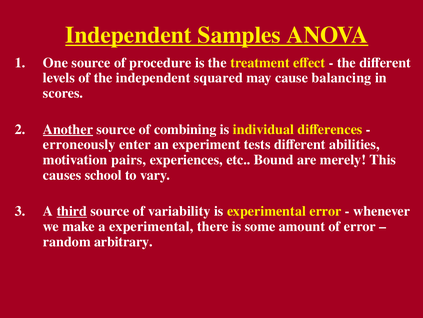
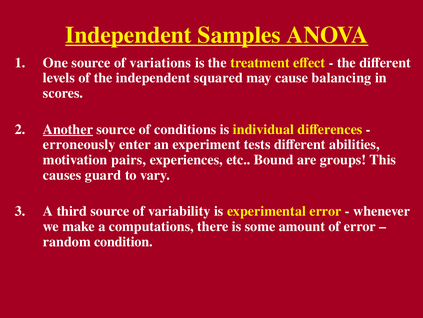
procedure: procedure -> variations (160, 63)
combining: combining -> conditions (185, 129)
merely: merely -> groups (343, 159)
school: school -> guard (103, 175)
third underline: present -> none (72, 211)
a experimental: experimental -> computations (151, 226)
arbitrary: arbitrary -> condition (123, 241)
